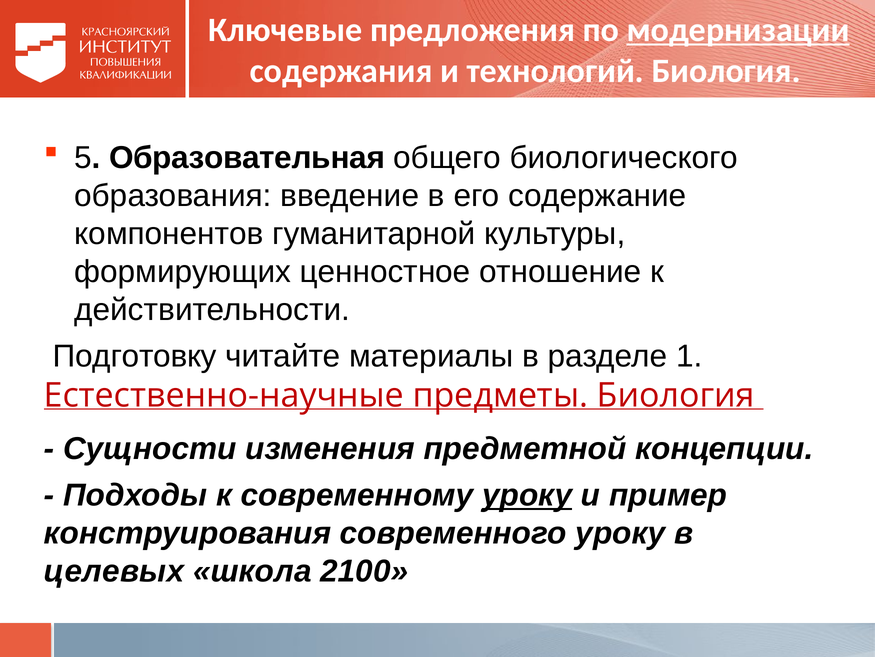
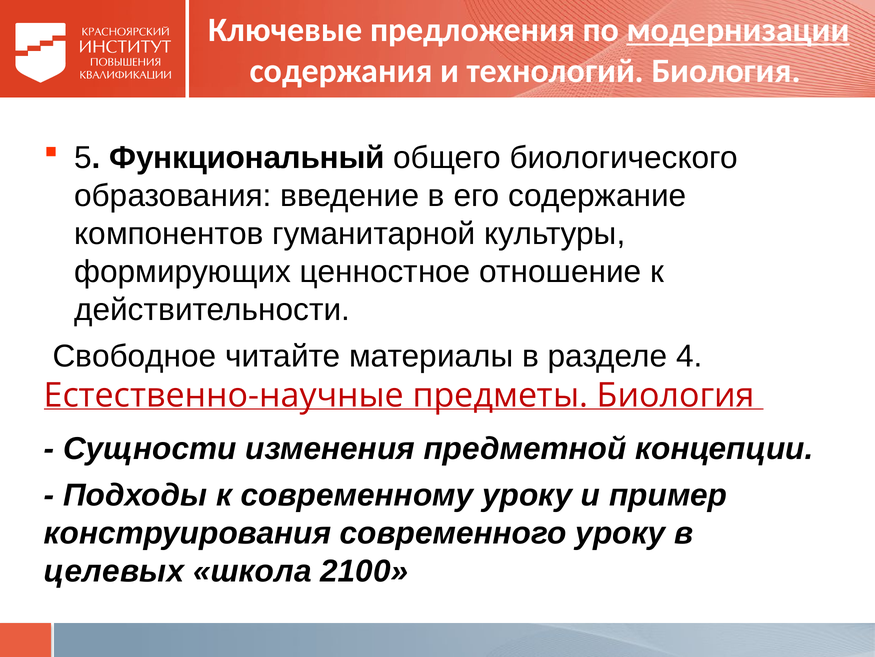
Образовательная: Образовательная -> Функциональный (247, 158)
Подготовку: Подготовку -> Свободное (134, 356)
1: 1 -> 4 (689, 356)
уроку underline: present -> none (527, 495)
